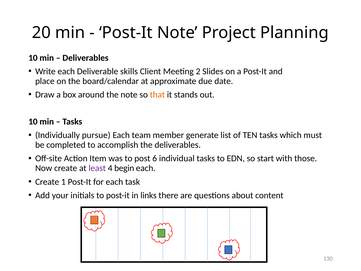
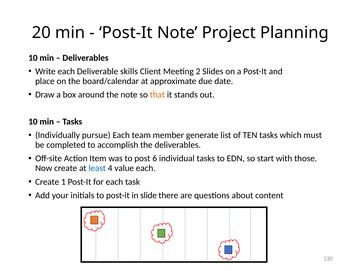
least colour: purple -> blue (97, 168)
begin: begin -> value (124, 168)
links: links -> slide (149, 195)
